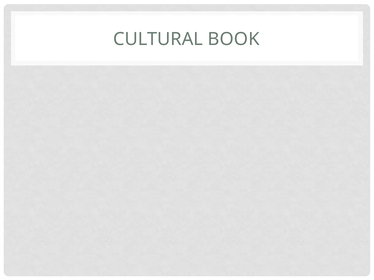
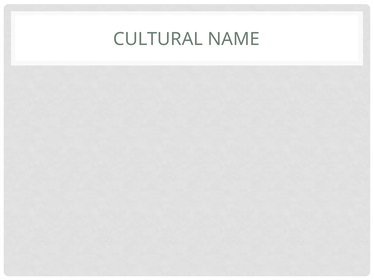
BOOK: BOOK -> NAME (234, 39)
